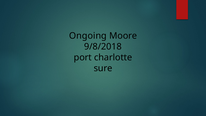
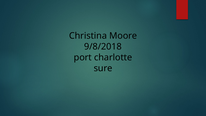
Ongoing: Ongoing -> Christina (88, 36)
